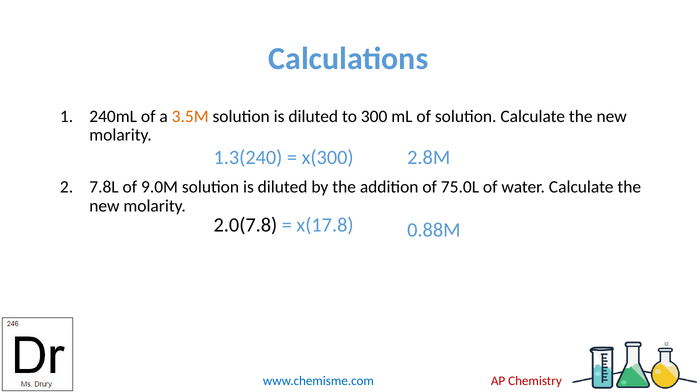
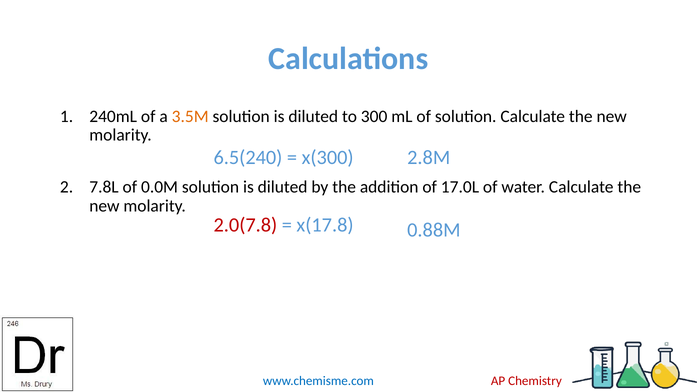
1.3(240: 1.3(240 -> 6.5(240 (248, 158)
9.0M: 9.0M -> 0.0M (160, 187)
75.0L: 75.0L -> 17.0L (460, 187)
2.0(7.8 colour: black -> red (245, 225)
